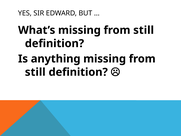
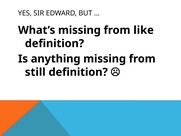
What’s missing from still: still -> like (144, 30)
